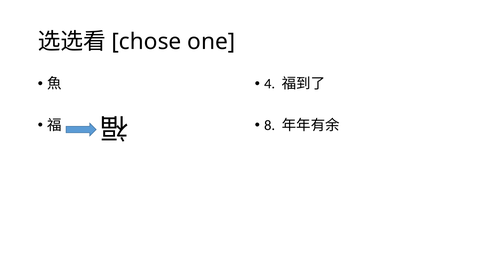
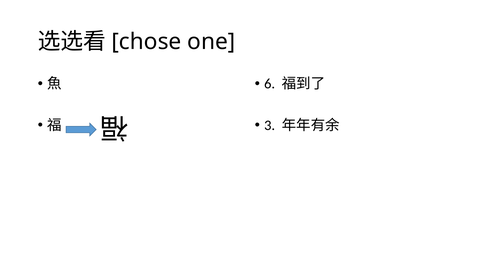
4: 4 -> 6 (270, 84)
8: 8 -> 3 (270, 125)
